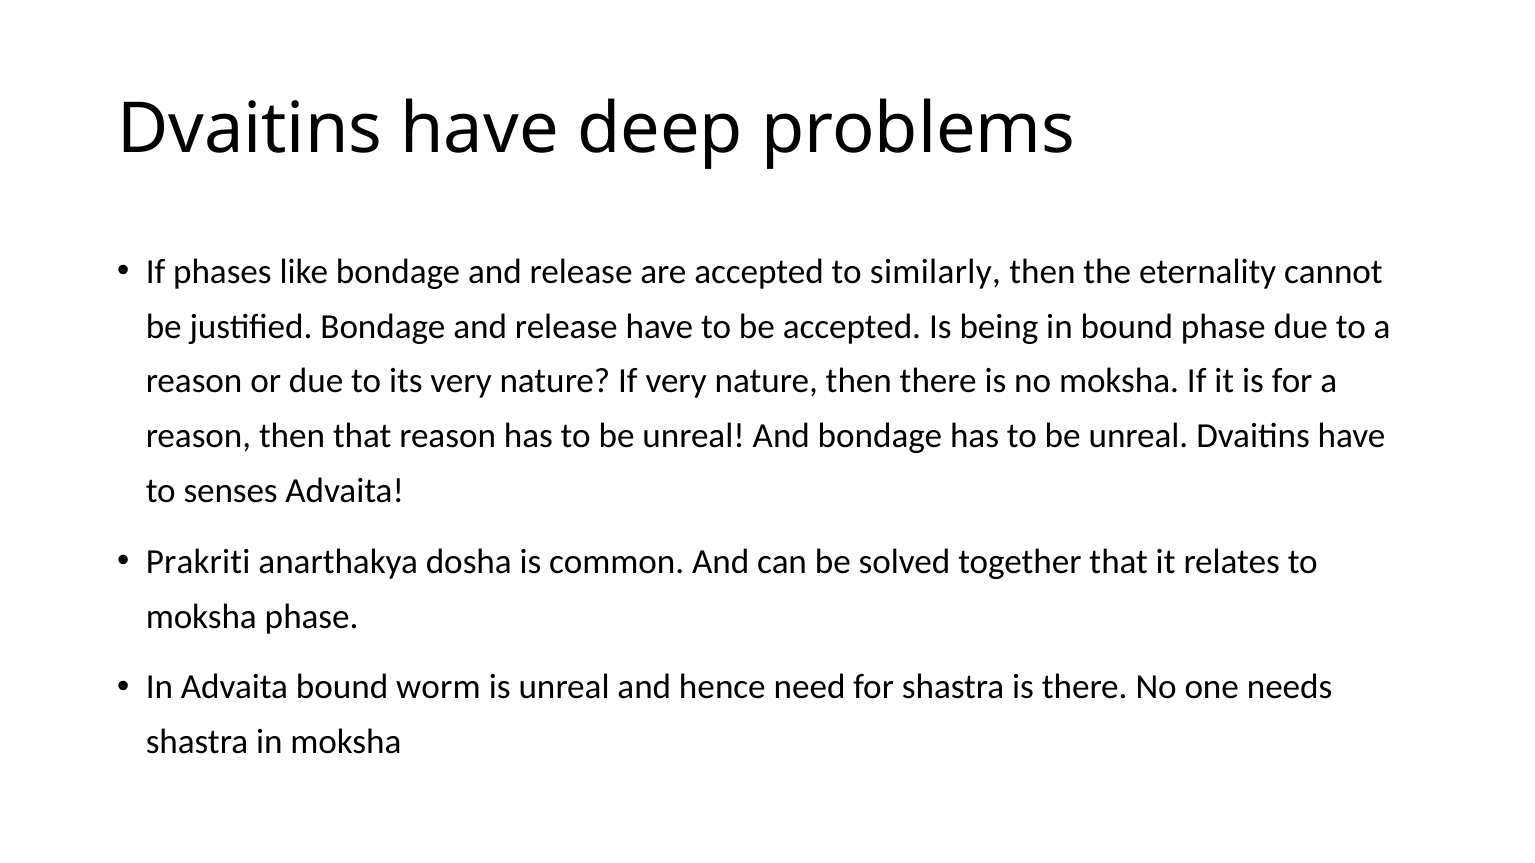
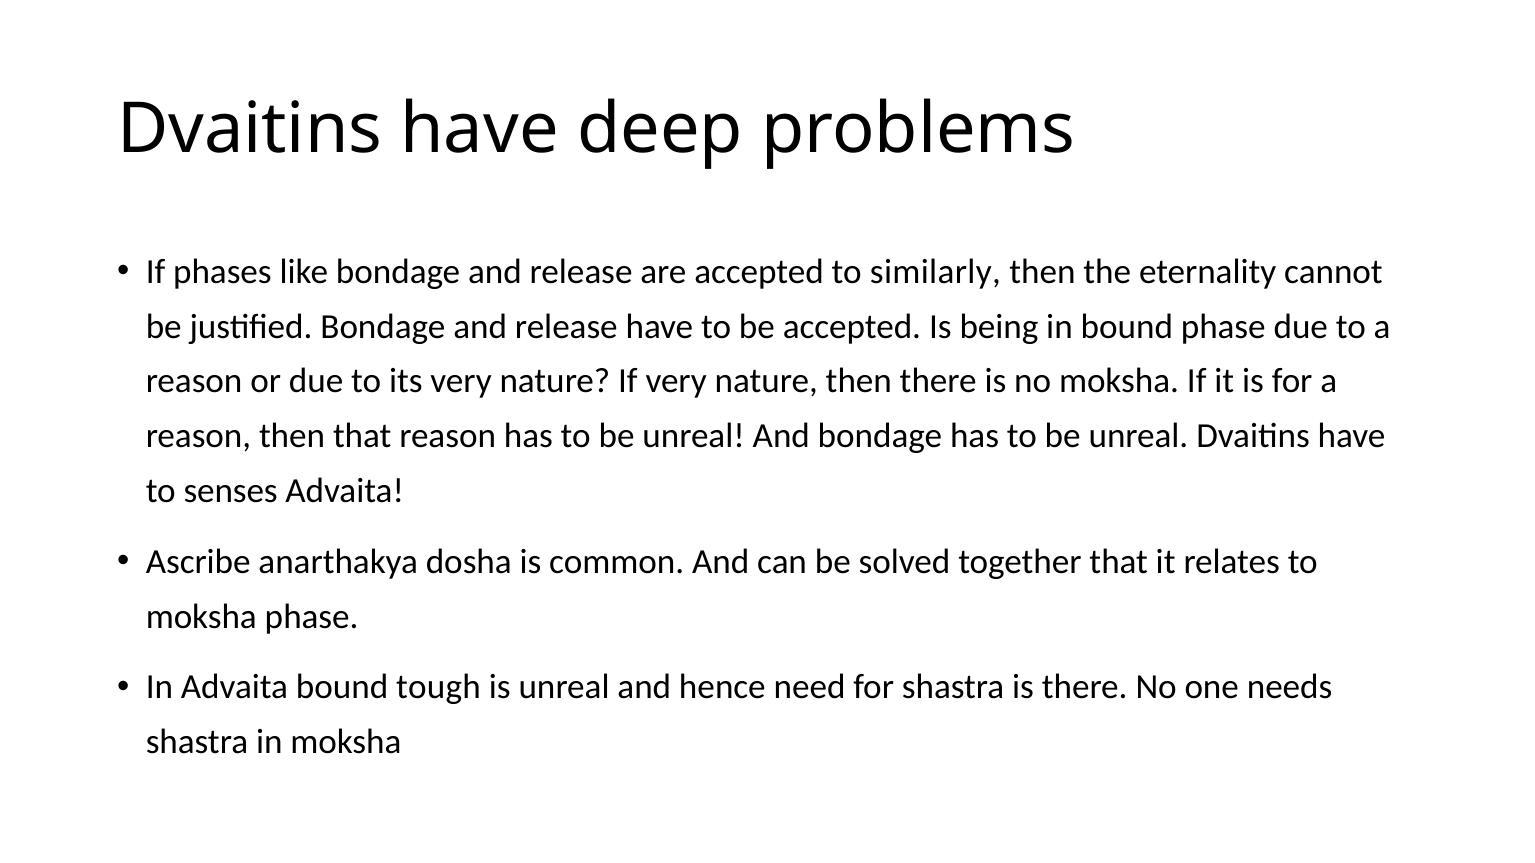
Prakriti: Prakriti -> Ascribe (198, 562)
worm: worm -> tough (438, 688)
